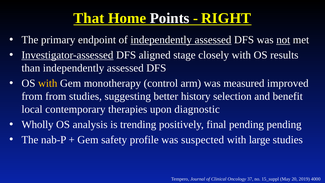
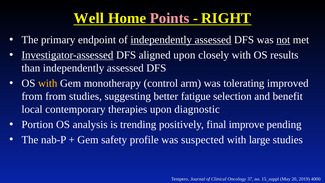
That: That -> Well (89, 18)
Points colour: white -> pink (170, 18)
aligned stage: stage -> upon (184, 55)
measured: measured -> tolerating (244, 83)
history: history -> fatigue (196, 96)
Wholly: Wholly -> Portion (37, 124)
final pending: pending -> improve (247, 124)
